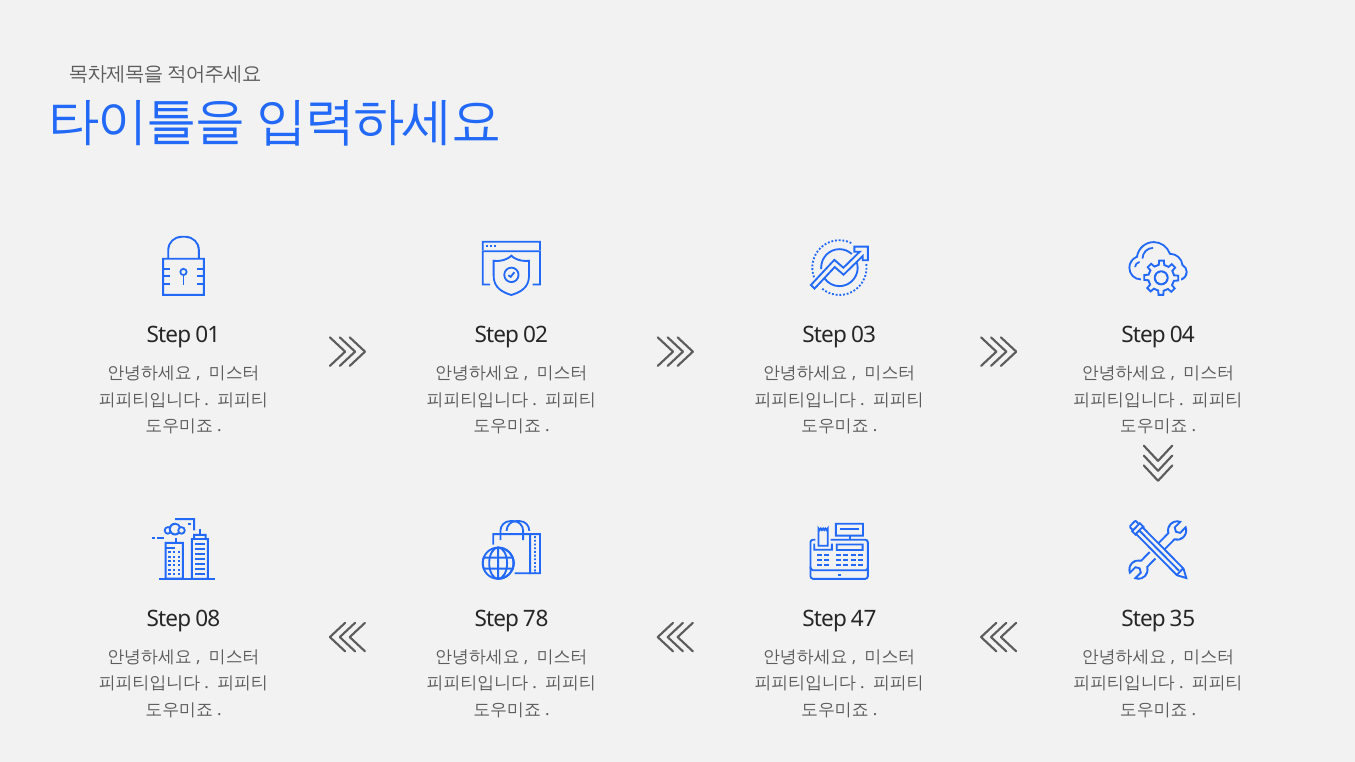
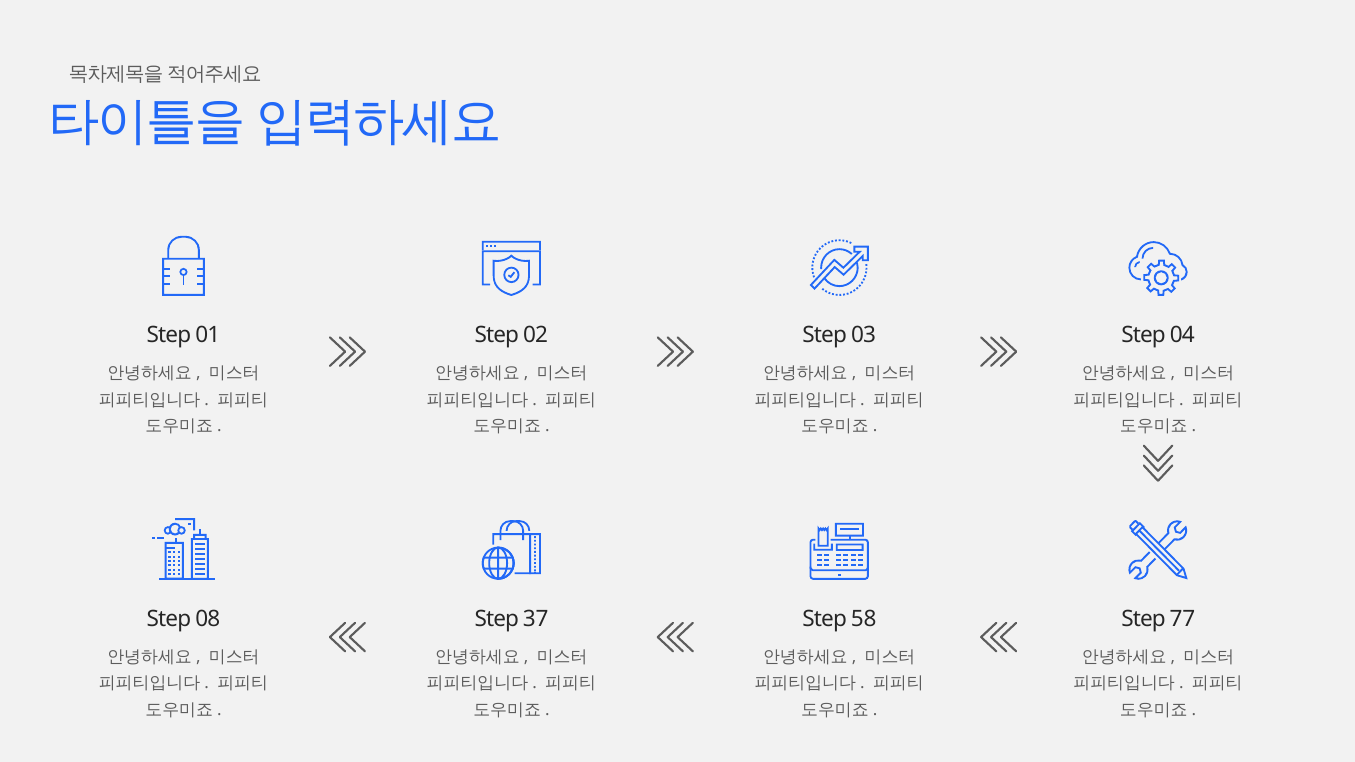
78: 78 -> 37 (536, 619)
47: 47 -> 58 (864, 619)
35: 35 -> 77 (1182, 619)
